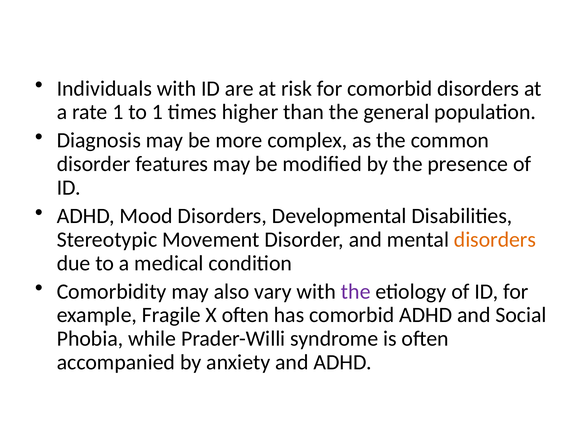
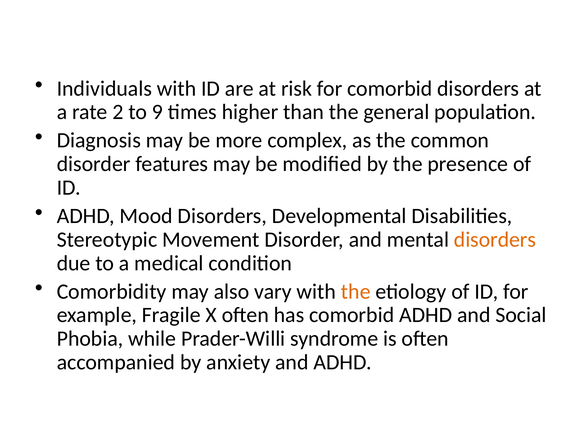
rate 1: 1 -> 2 (118, 112)
to 1: 1 -> 9 (157, 112)
the colour: purple -> orange (356, 291)
